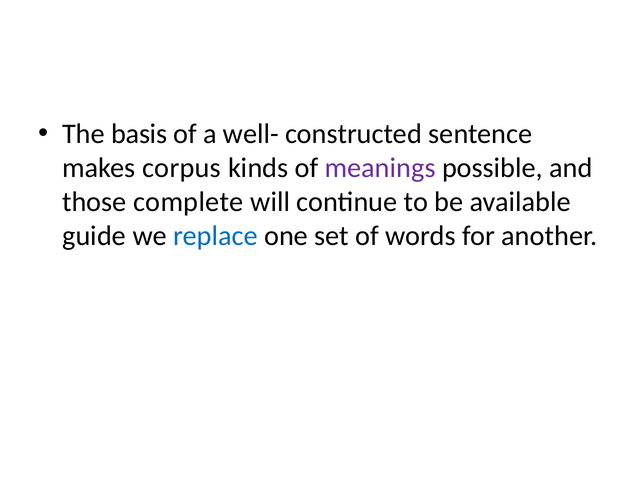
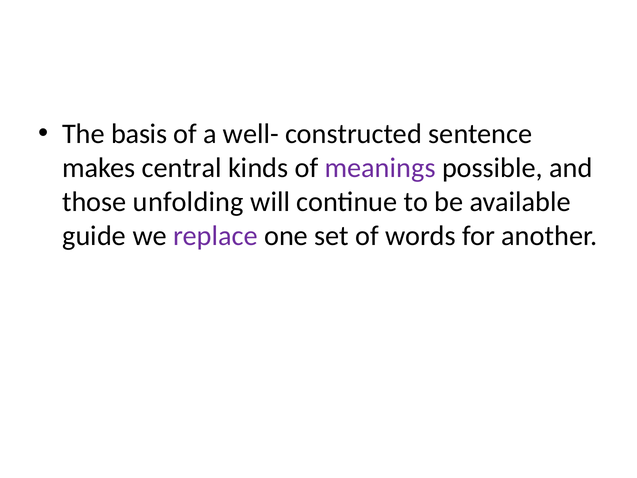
corpus: corpus -> central (182, 168)
complete: complete -> unfolding (188, 202)
replace colour: blue -> purple (215, 236)
